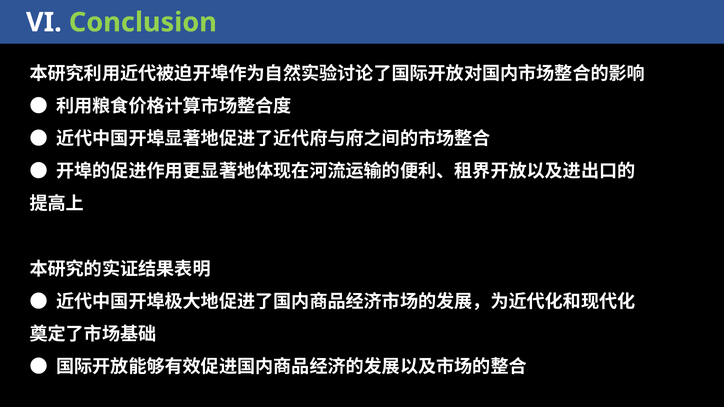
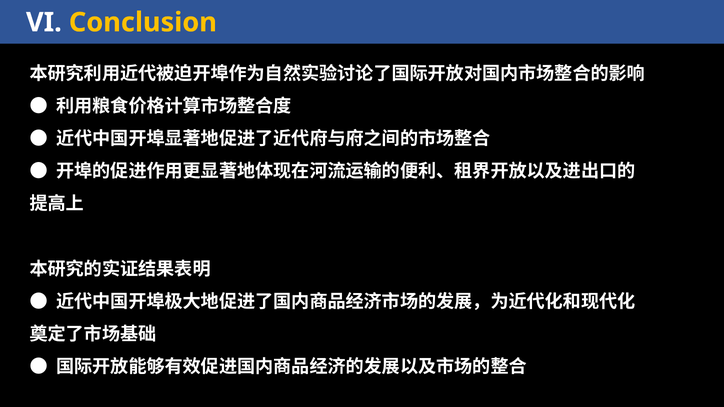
Conclusion colour: light green -> yellow (143, 22)
